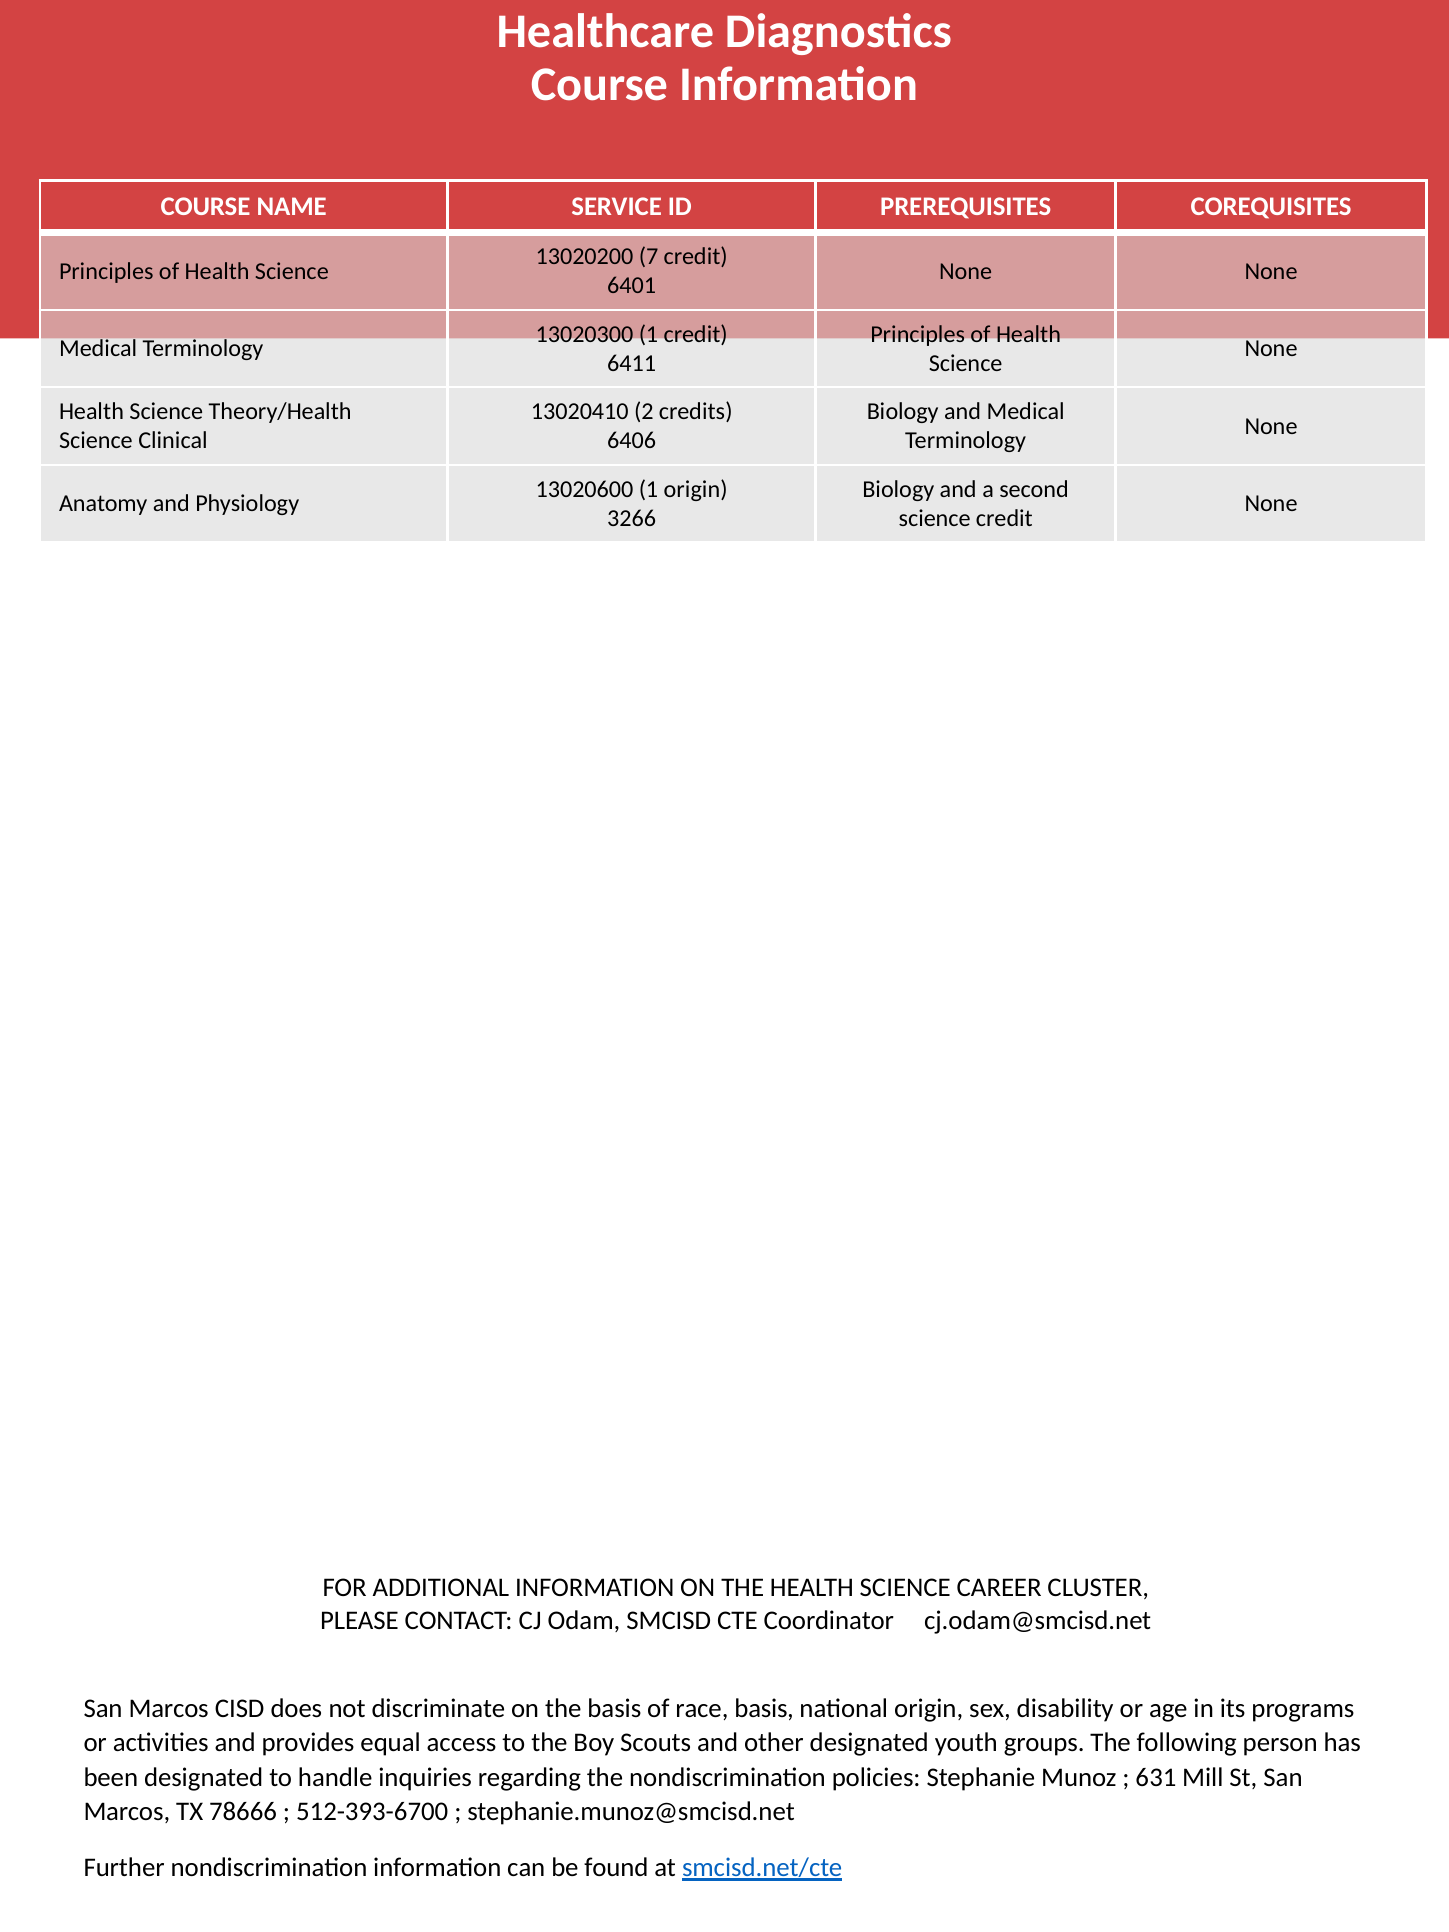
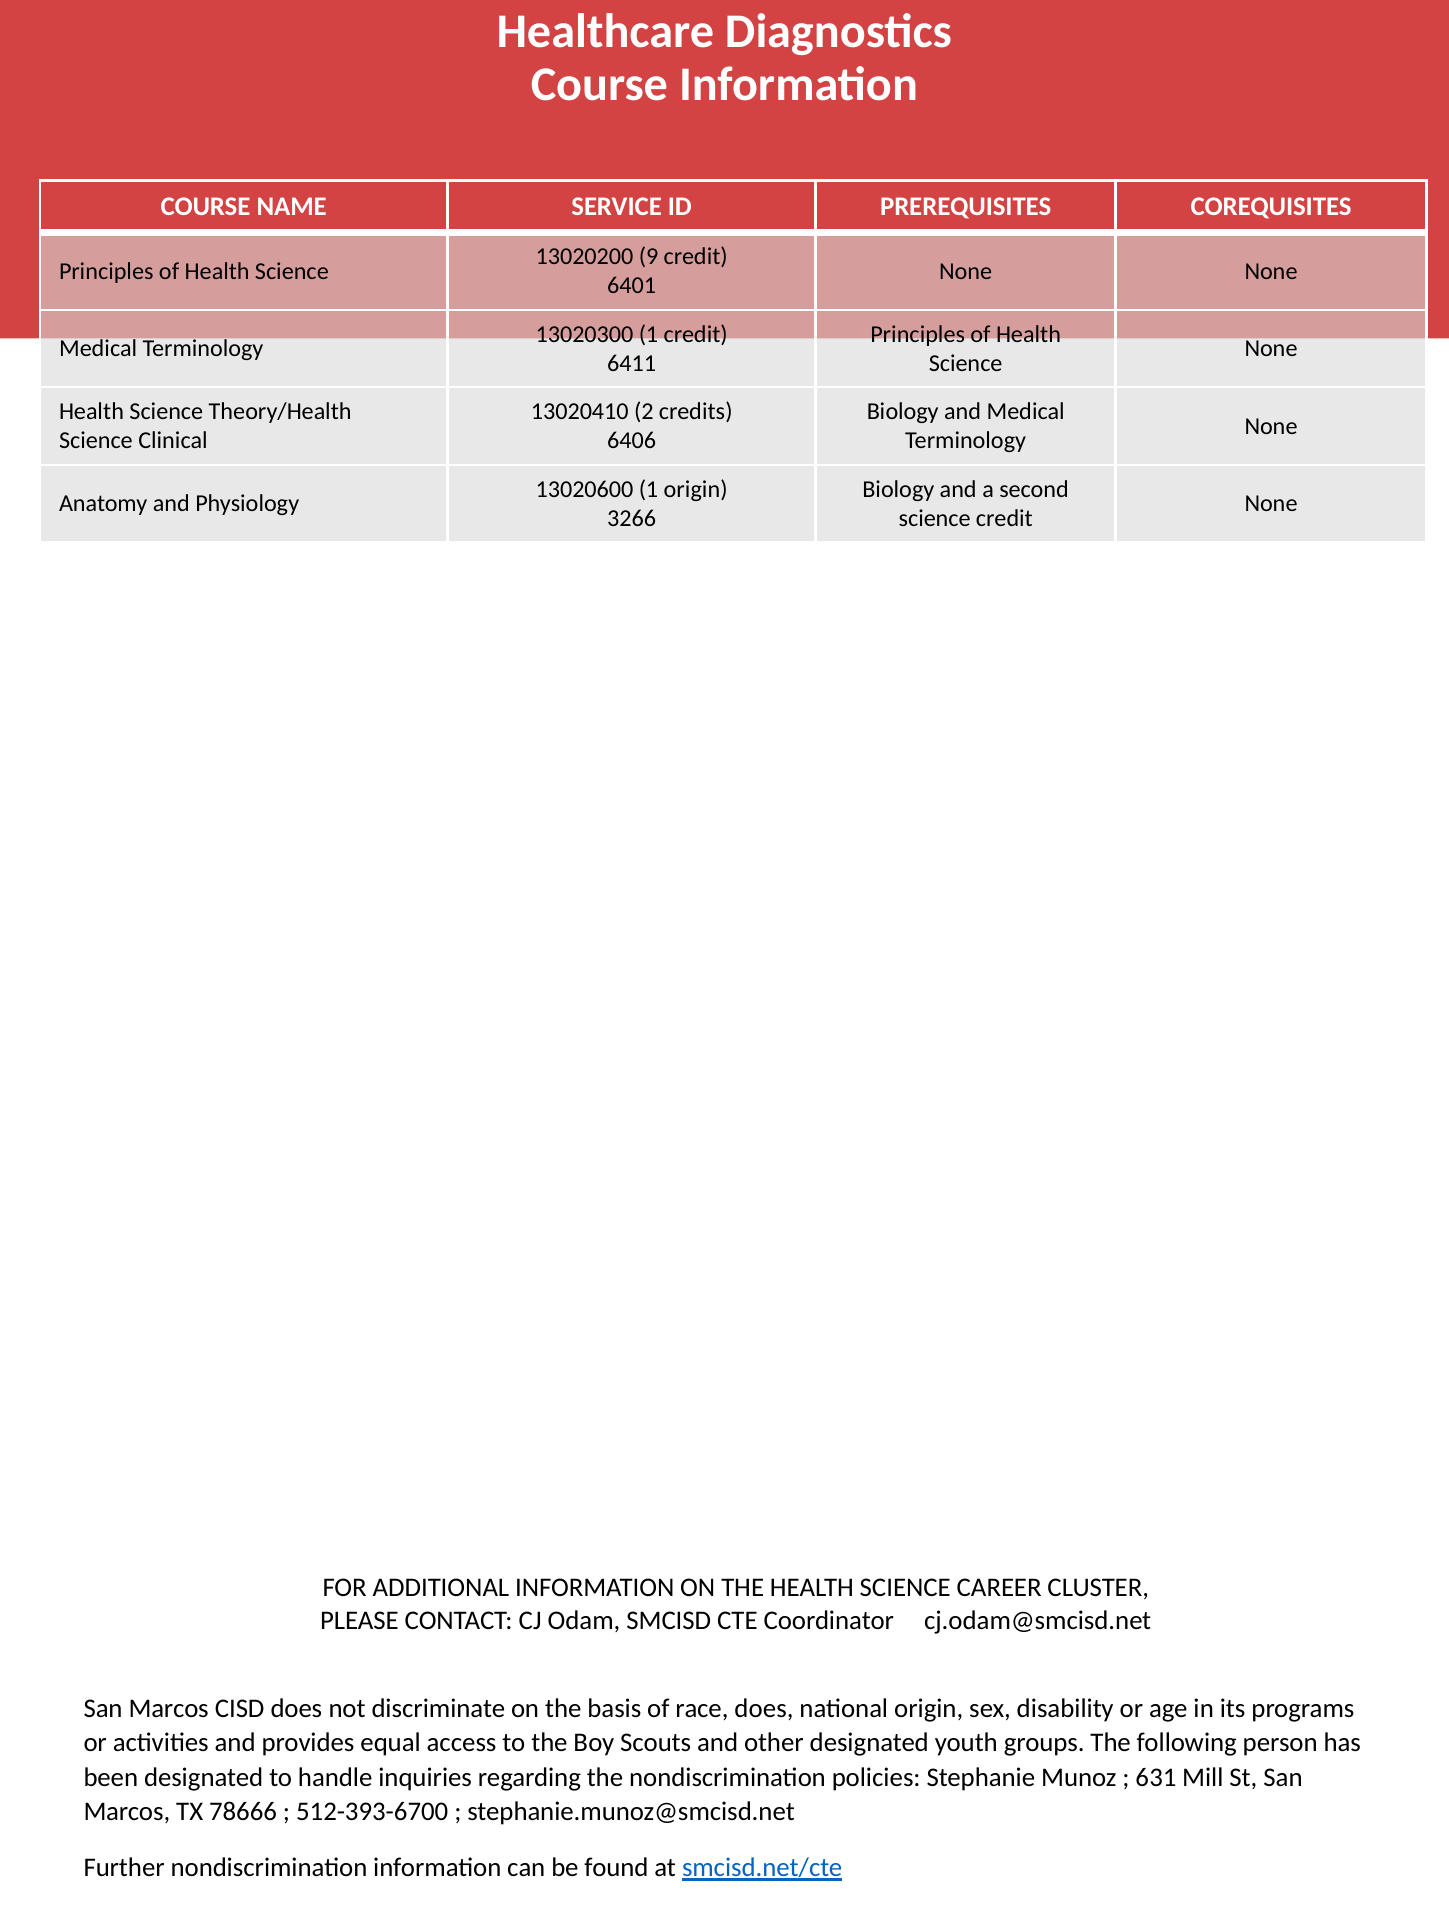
7: 7 -> 9 (649, 257)
race basis: basis -> does (764, 1708)
